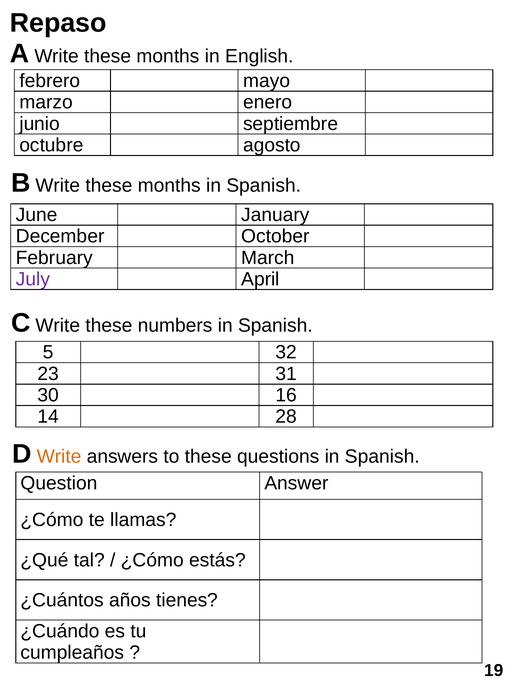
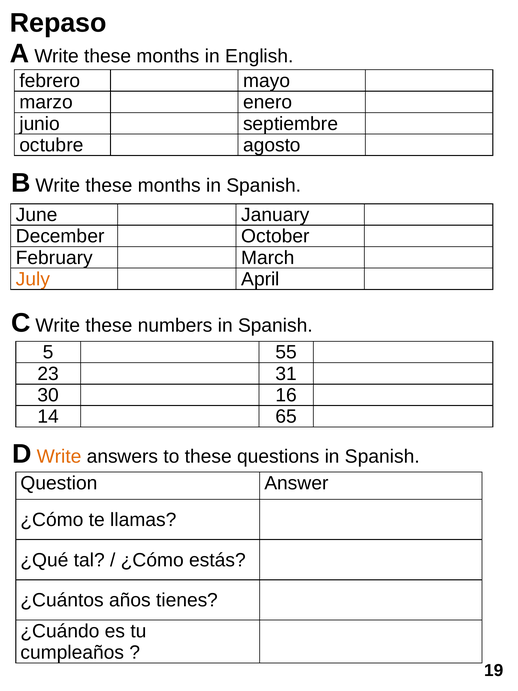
July colour: purple -> orange (33, 279)
32: 32 -> 55 (286, 352)
28: 28 -> 65 (286, 416)
